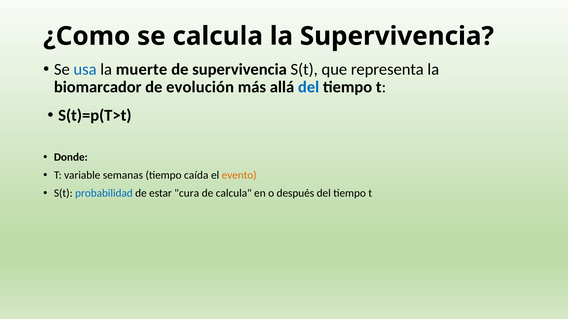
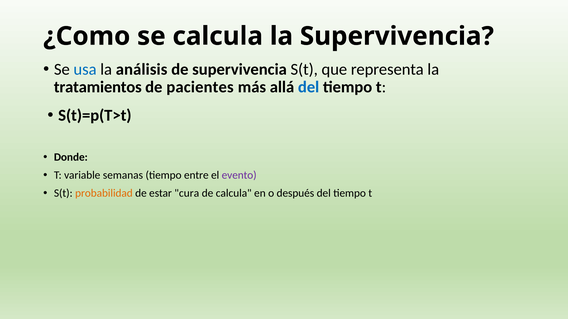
muerte: muerte -> análisis (142, 69)
biomarcador: biomarcador -> tratamientos (98, 87)
evolución: evolución -> pacientes (200, 87)
caída: caída -> entre (196, 175)
evento colour: orange -> purple (239, 175)
probabilidad colour: blue -> orange (104, 193)
